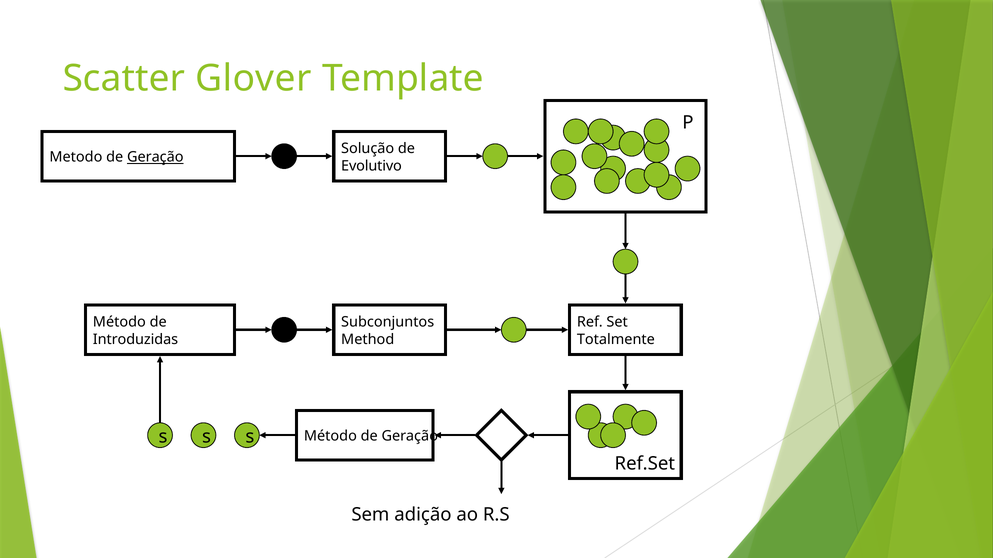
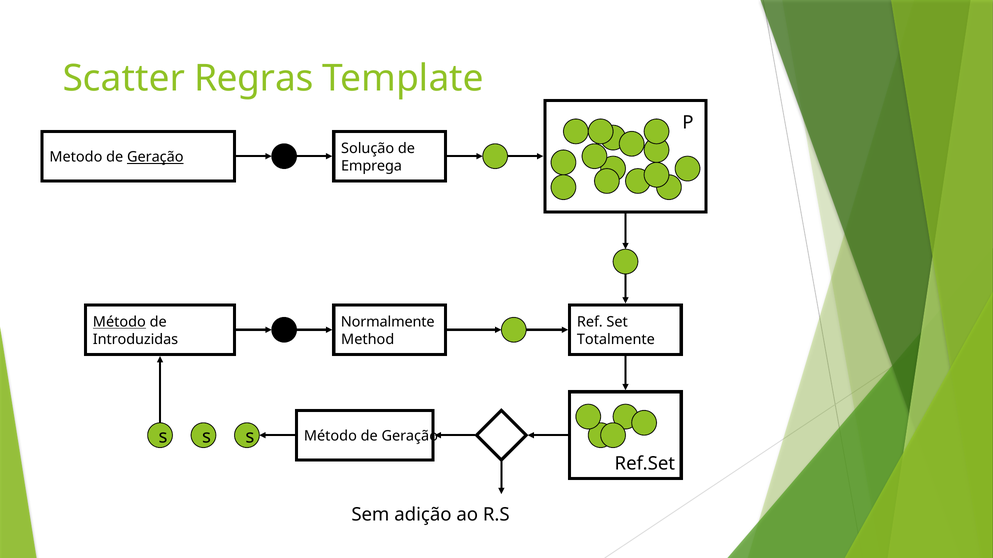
Glover: Glover -> Regras (254, 78)
Evolutivo: Evolutivo -> Emprega (371, 166)
Método underline: none -> present (119, 322)
Subconjuntos: Subconjuntos -> Normalmente (388, 322)
